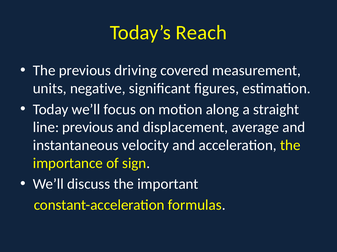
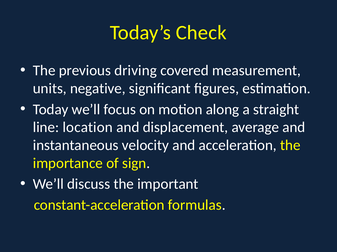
Reach: Reach -> Check (201, 33)
line previous: previous -> location (88, 128)
